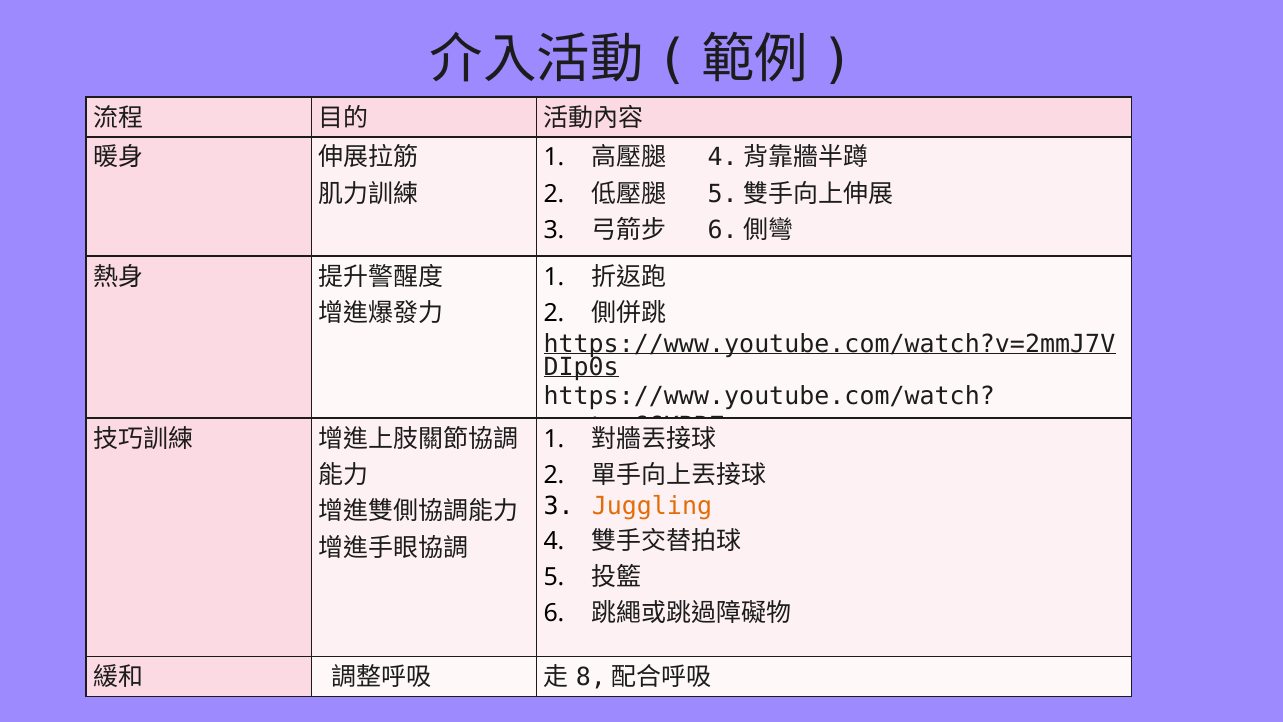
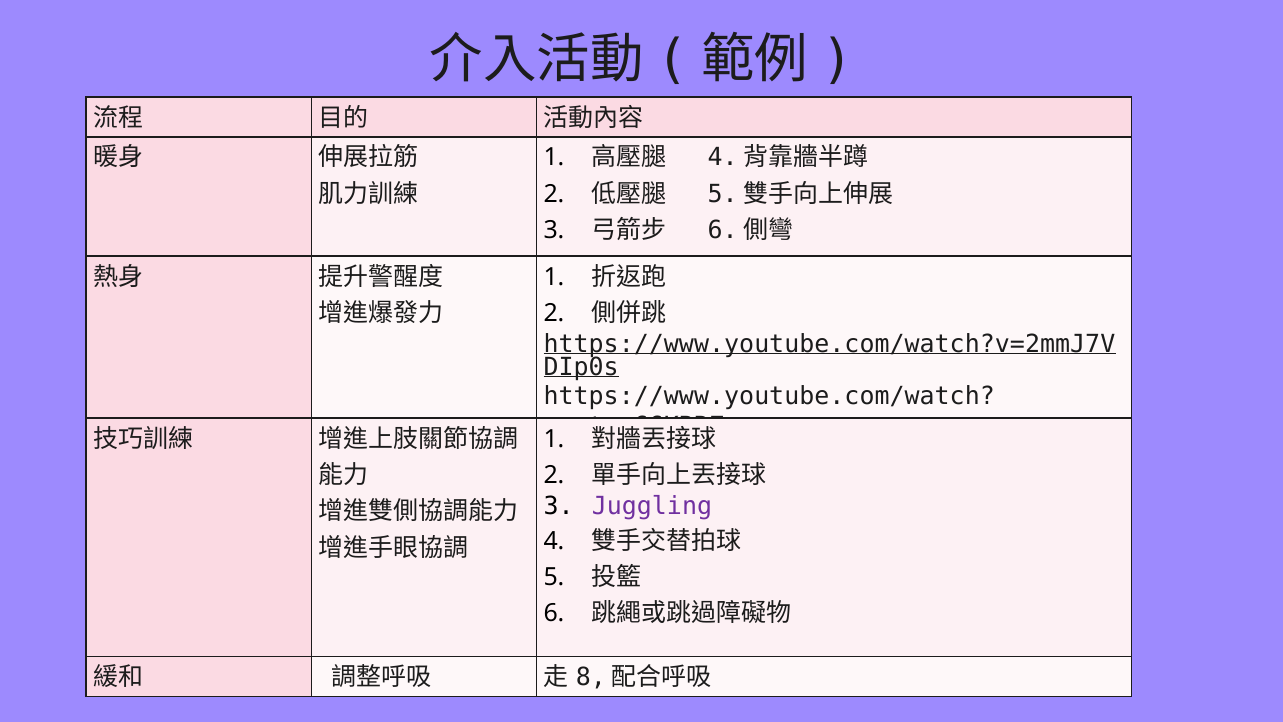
Juggling colour: orange -> purple (652, 506)
